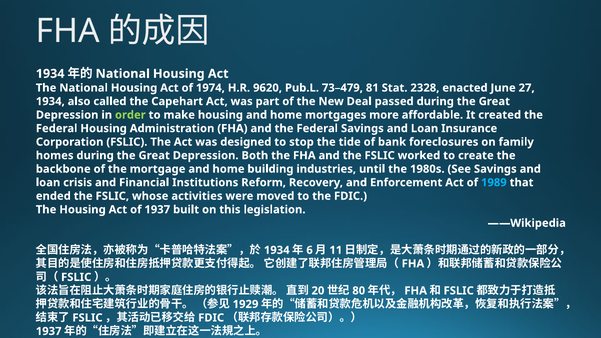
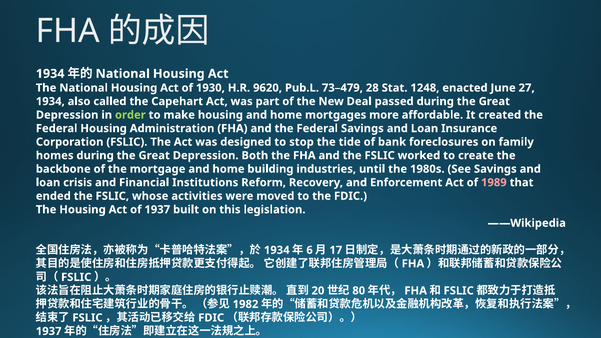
1974: 1974 -> 1930 (210, 88)
81: 81 -> 28 (372, 88)
2328: 2328 -> 1248 (425, 88)
1989 colour: light blue -> pink (494, 183)
11: 11 -> 17 (336, 250)
1929: 1929 -> 1982 (246, 304)
